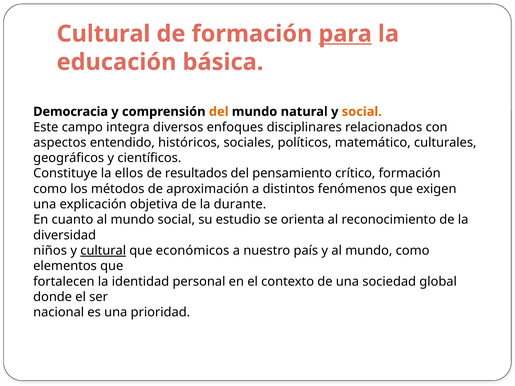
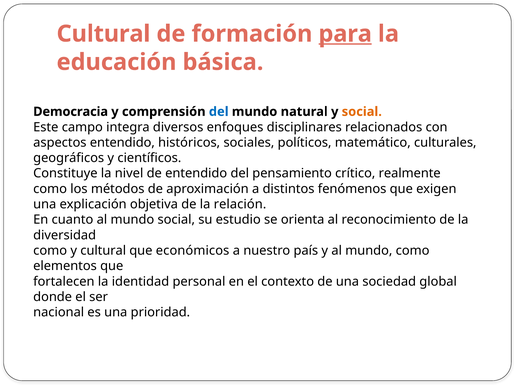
del colour: orange -> blue (219, 112)
ellos: ellos -> nivel (129, 174)
de resultados: resultados -> entendido (196, 174)
crítico formación: formación -> realmente (410, 174)
durante: durante -> relación (240, 204)
niños: niños -> como (50, 251)
cultural underline: present -> none (103, 251)
